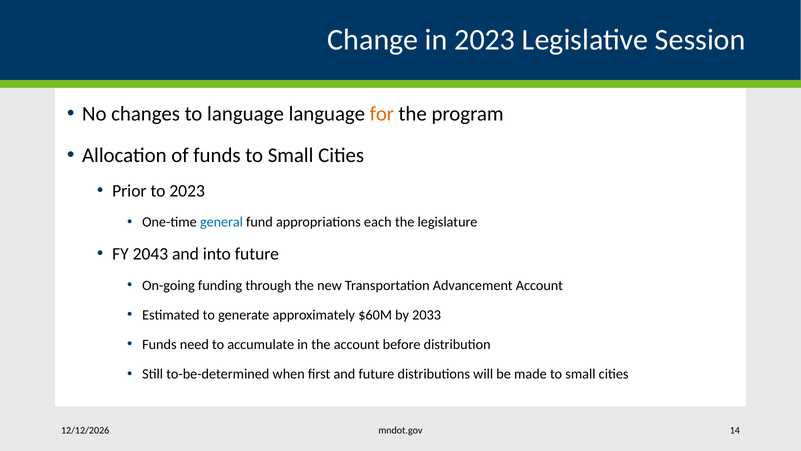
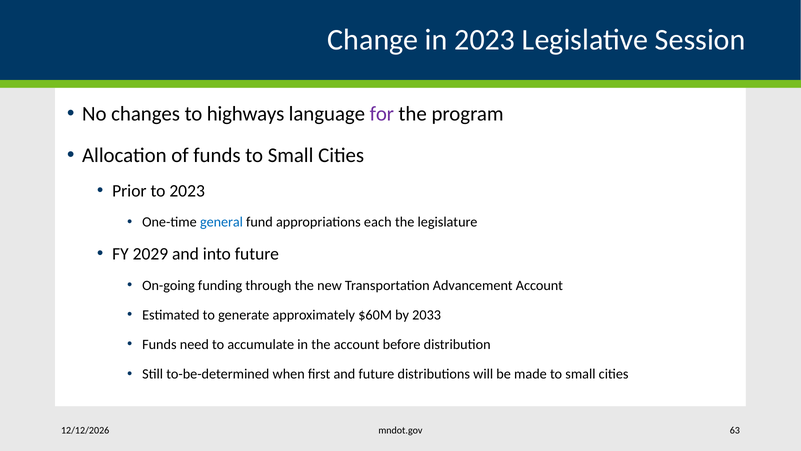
to language: language -> highways (246, 114)
for colour: orange -> purple (382, 114)
2043: 2043 -> 2029 (150, 254)
14: 14 -> 63 (735, 430)
